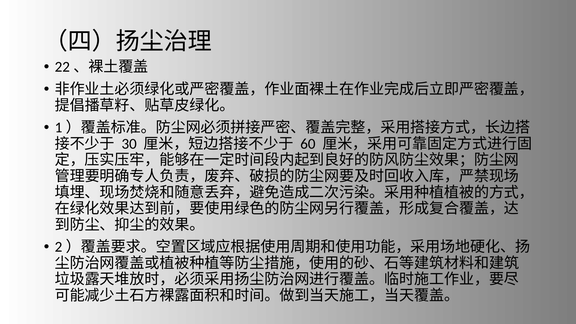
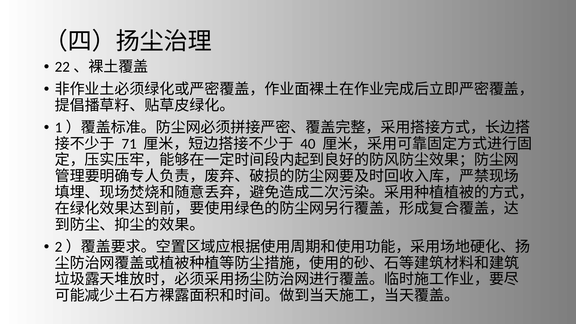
30: 30 -> 71 (129, 144)
60: 60 -> 40 (308, 144)
